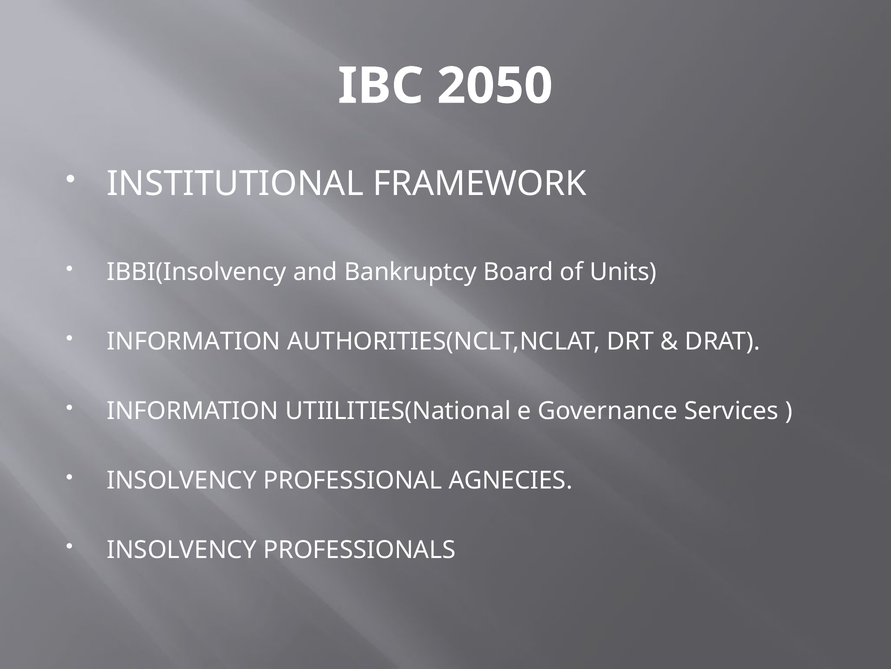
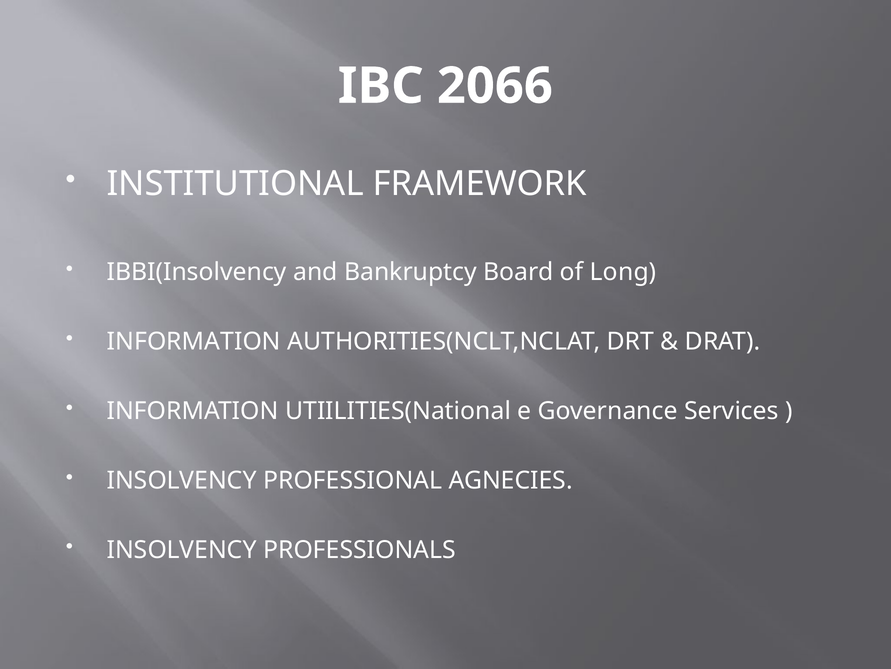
2050: 2050 -> 2066 (495, 86)
Units: Units -> Long (623, 272)
